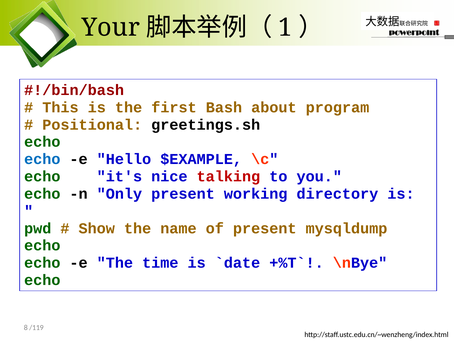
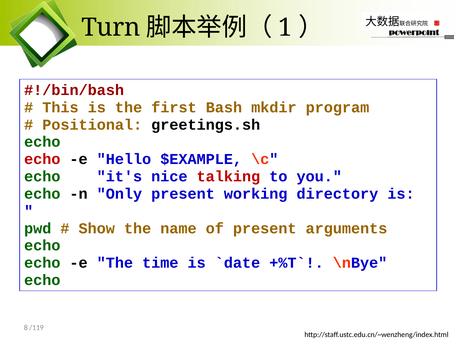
Your: Your -> Turn (111, 27)
about: about -> mkdir (274, 107)
echo colour: blue -> red (42, 159)
mysqldump: mysqldump -> arguments (347, 228)
